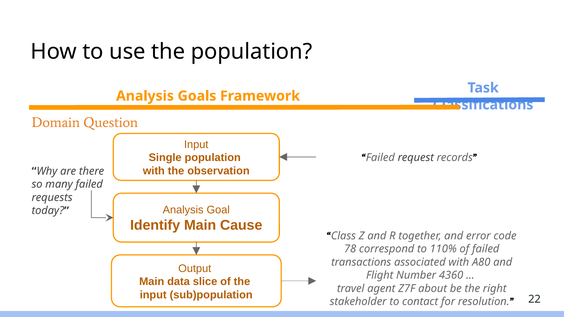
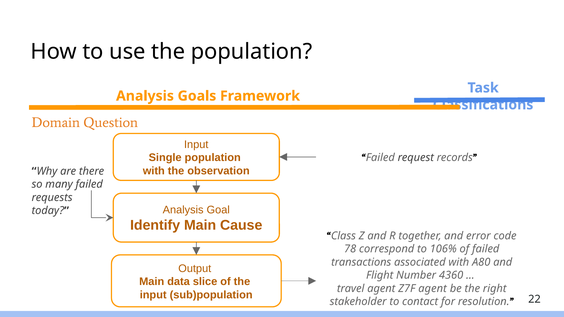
110%: 110% -> 106% (443, 249)
Z7F about: about -> agent (433, 289)
